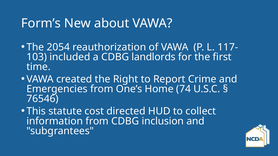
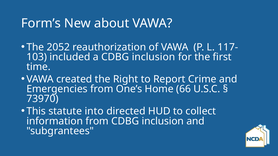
2054: 2054 -> 2052 (58, 47)
a CDBG landlords: landlords -> inclusion (153, 57)
74: 74 -> 66 (184, 89)
76546: 76546 -> 73970 (42, 99)
cost: cost -> into (94, 112)
